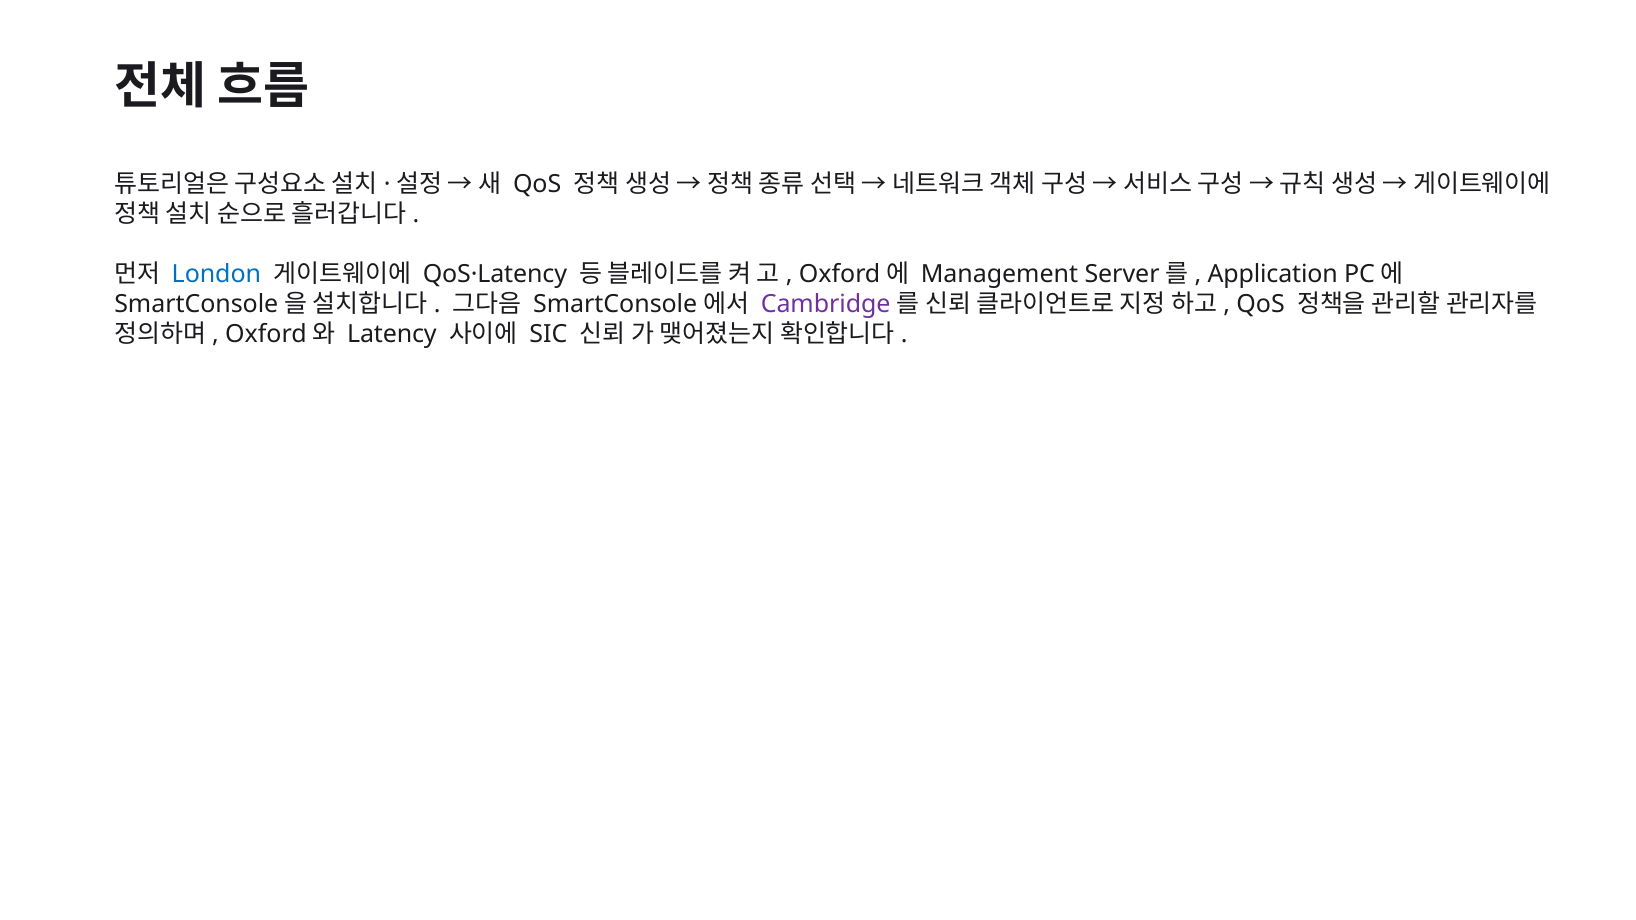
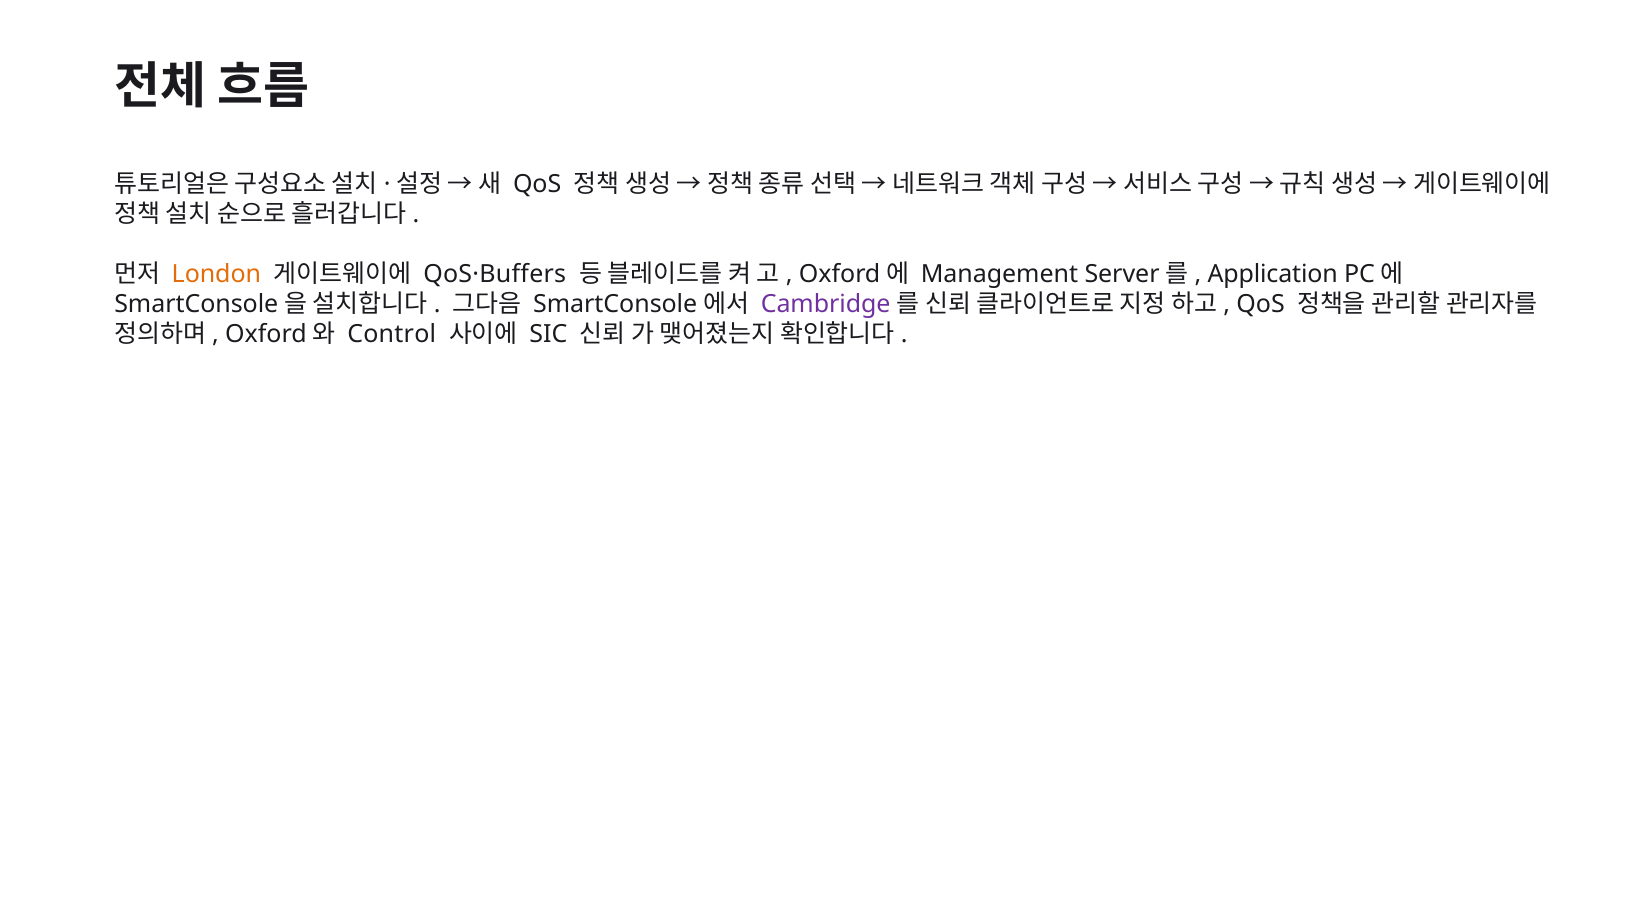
London colour: blue -> orange (216, 274)
QoS·Latency: QoS·Latency -> QoS·Buffers (495, 274)
Latency: Latency -> Control (392, 334)
